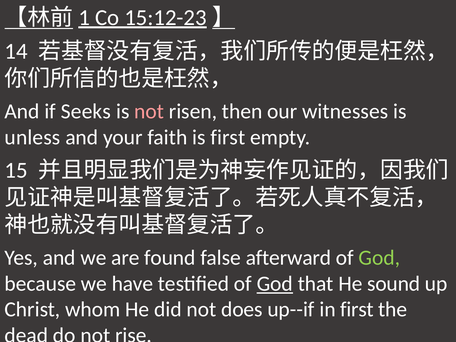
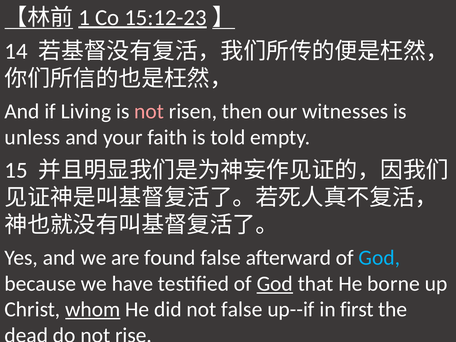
Seeks: Seeks -> Living (86, 111)
is first: first -> told (228, 137)
God colour: light green -> light blue (379, 258)
sound: sound -> borne (394, 284)
whom underline: none -> present (93, 310)
not does: does -> false (242, 310)
